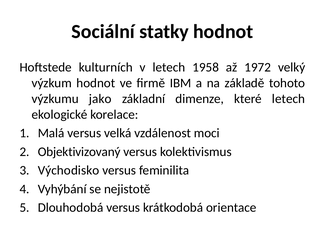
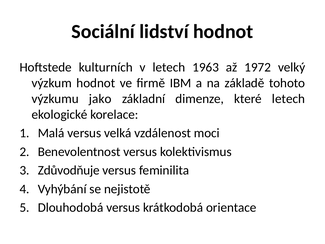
statky: statky -> lidství (164, 31)
1958: 1958 -> 1963 (206, 67)
Objektivizovaný: Objektivizovaný -> Benevolentnost (79, 152)
Východisko: Východisko -> Zdůvodňuje (69, 170)
